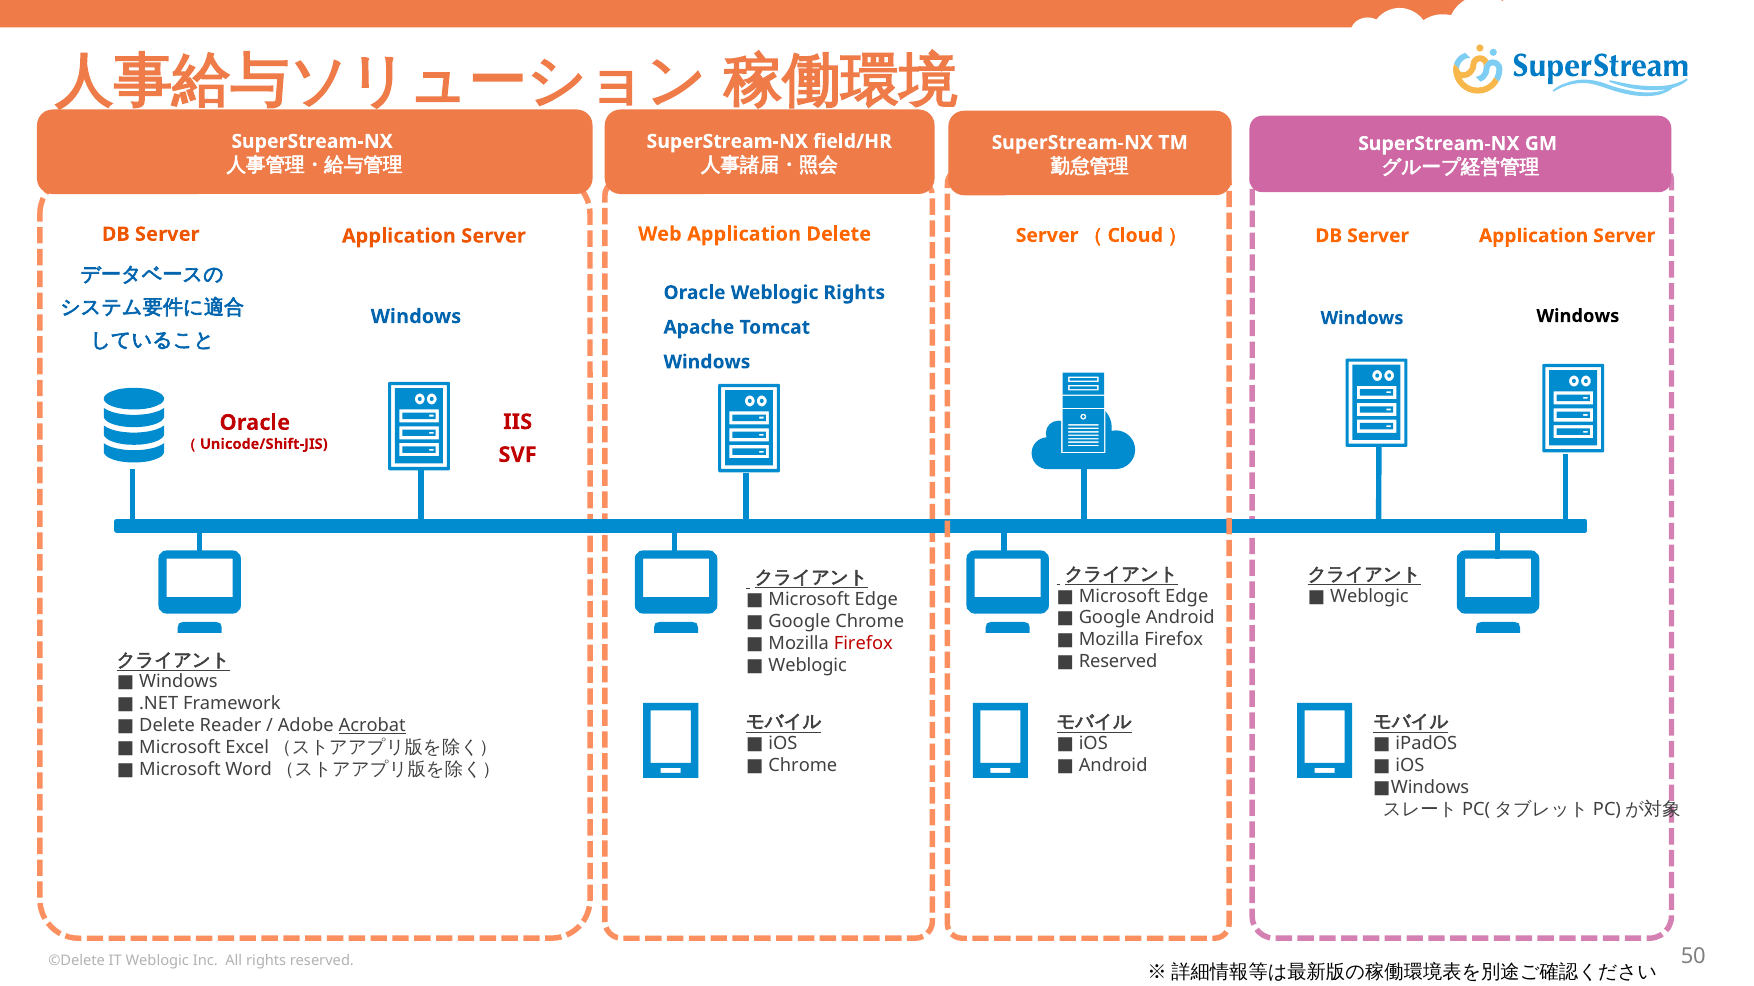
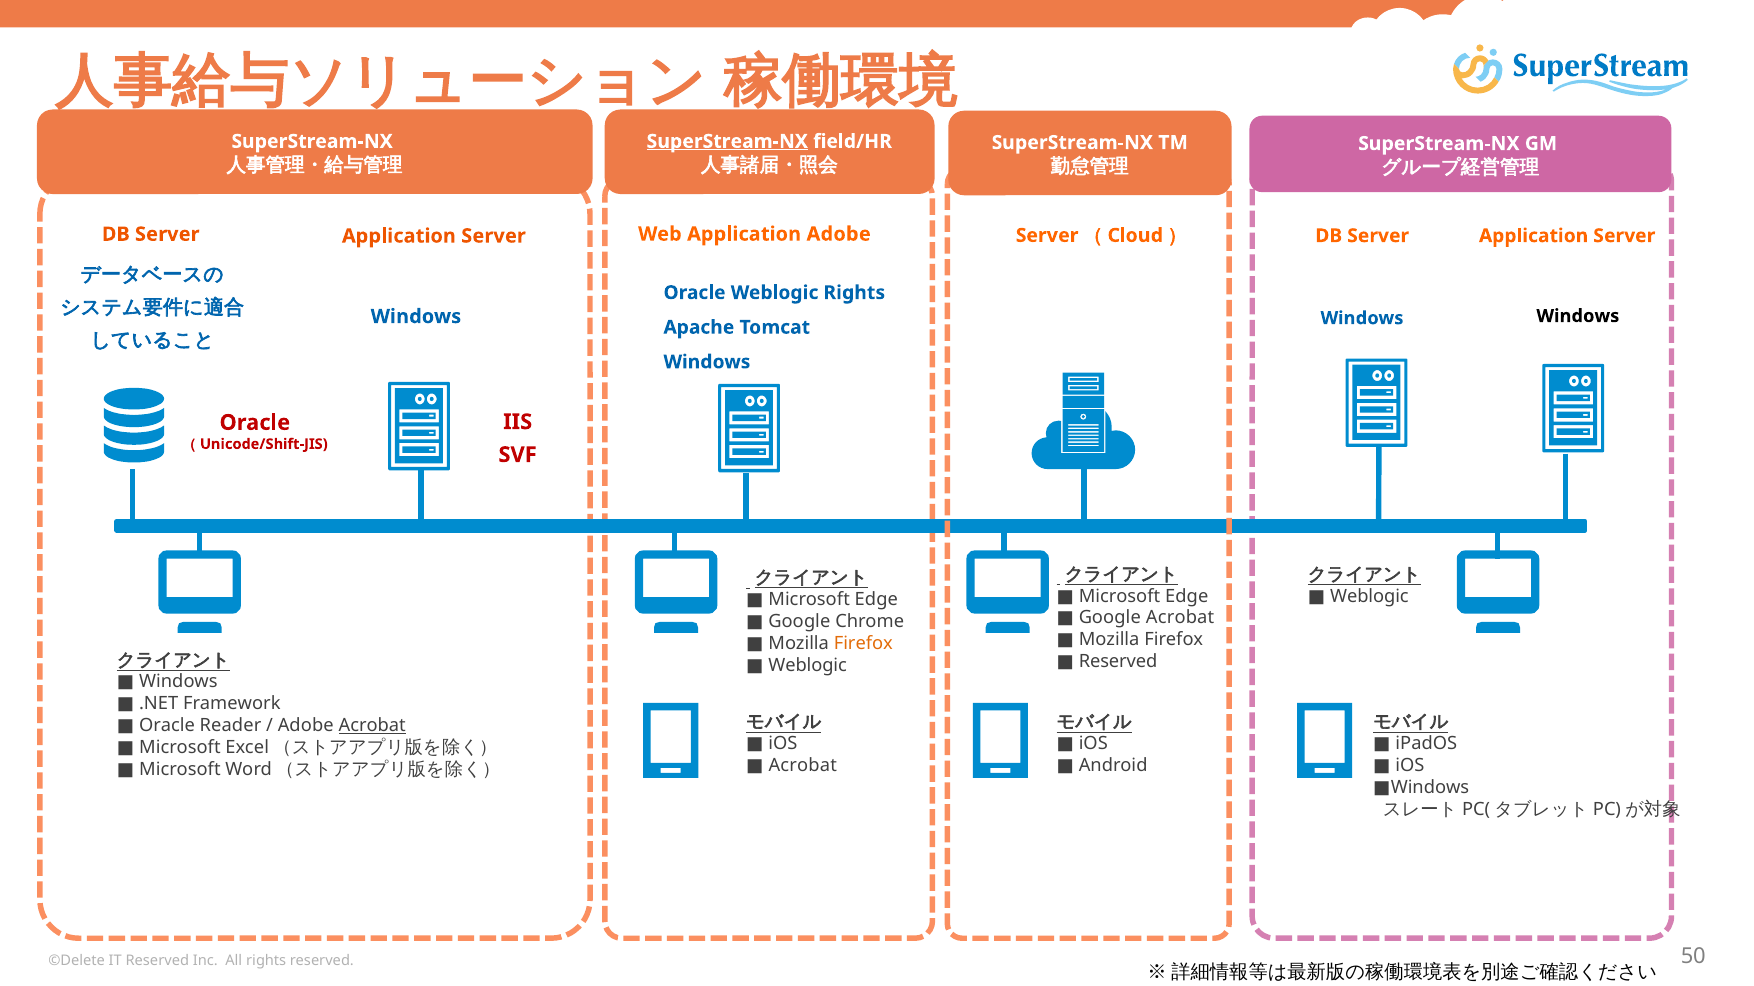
SuperStream-NX underline: none -> present (727, 141)
Application Delete: Delete -> Adobe (839, 234)
Google Android: Android -> Acrobat (1180, 618)
Firefox colour: red -> orange (863, 644)
Delete: Delete -> Oracle (167, 726)
Chrome: Chrome -> Acrobat (803, 766)
IT Weblogic: Weblogic -> Reserved (157, 962)
